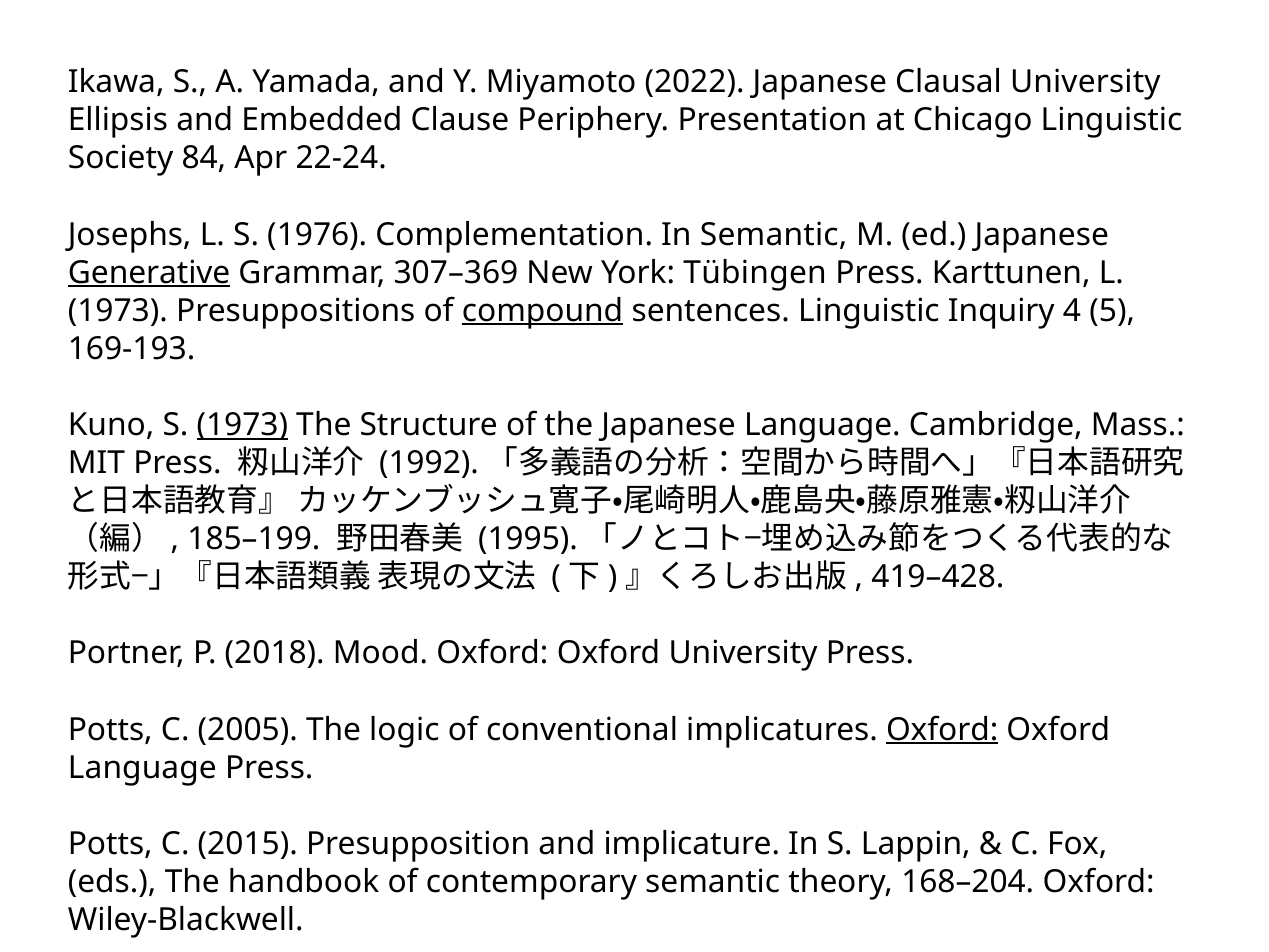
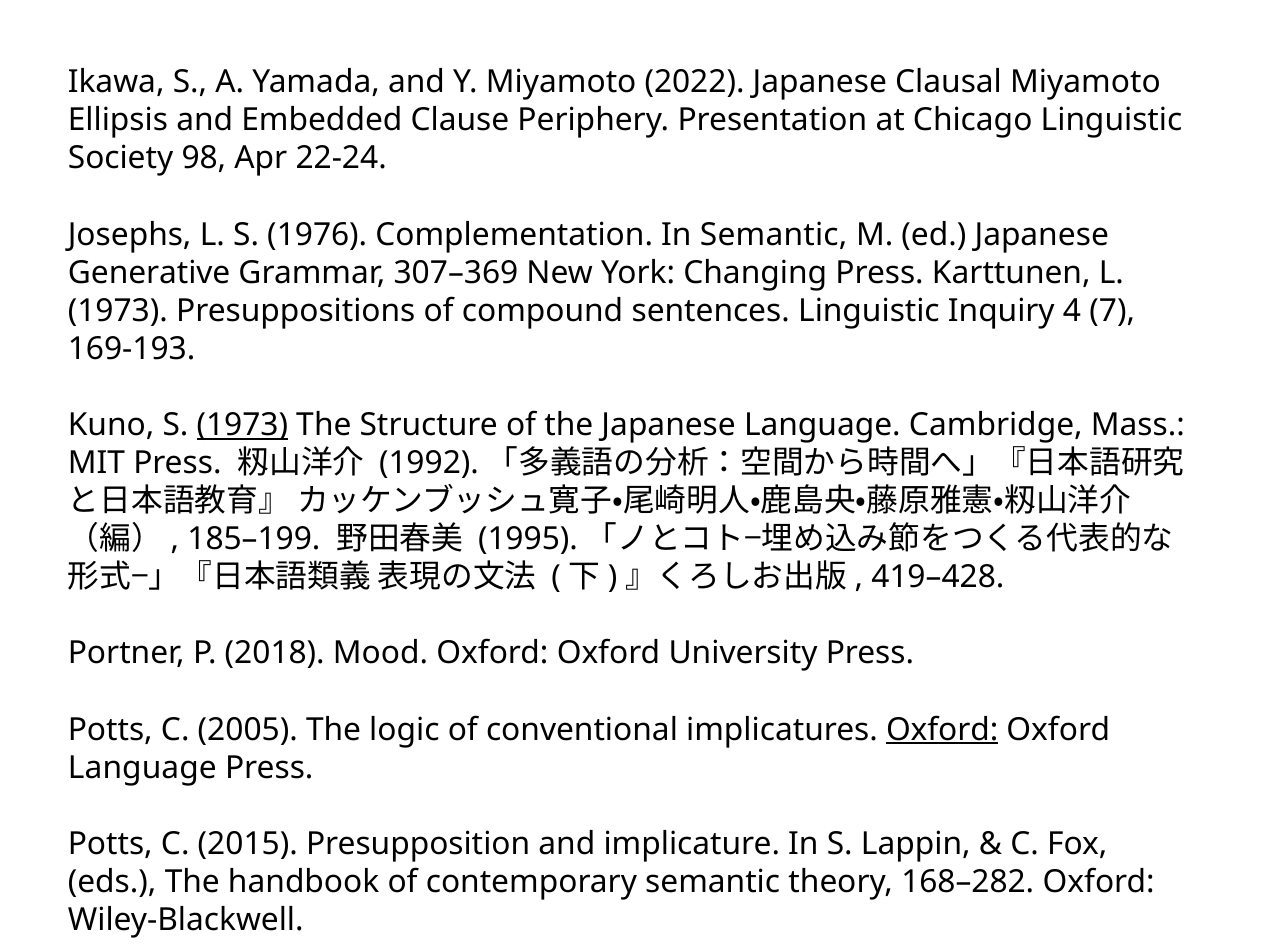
Clausal University: University -> Miyamoto (1085, 82)
84: 84 -> 98 (204, 158)
Generative underline: present -> none (149, 273)
Tübingen: Tübingen -> Changing (755, 273)
compound underline: present -> none (543, 311)
5: 5 -> 7 (1112, 311)
168–204: 168–204 -> 168–282 (968, 882)
